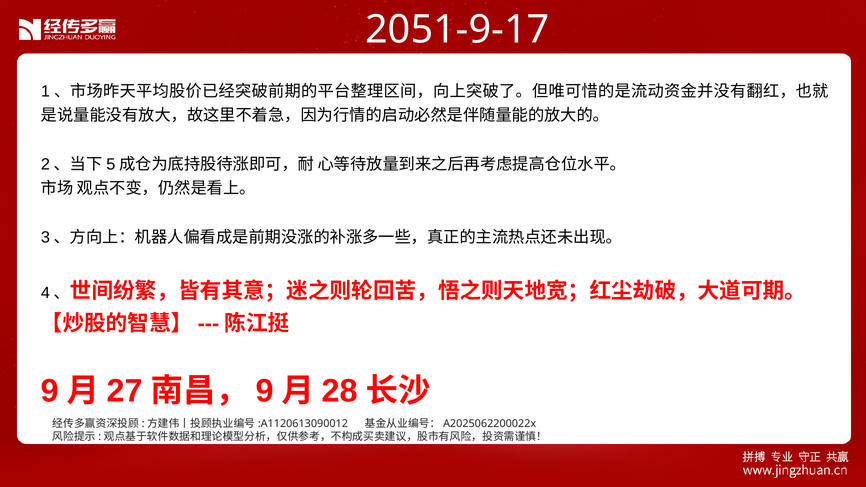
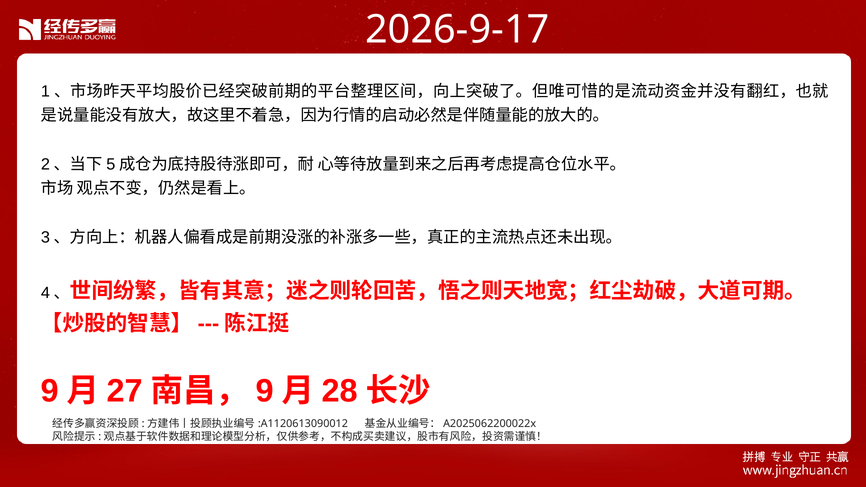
2051-9-17: 2051-9-17 -> 2026-9-17 (457, 30)
